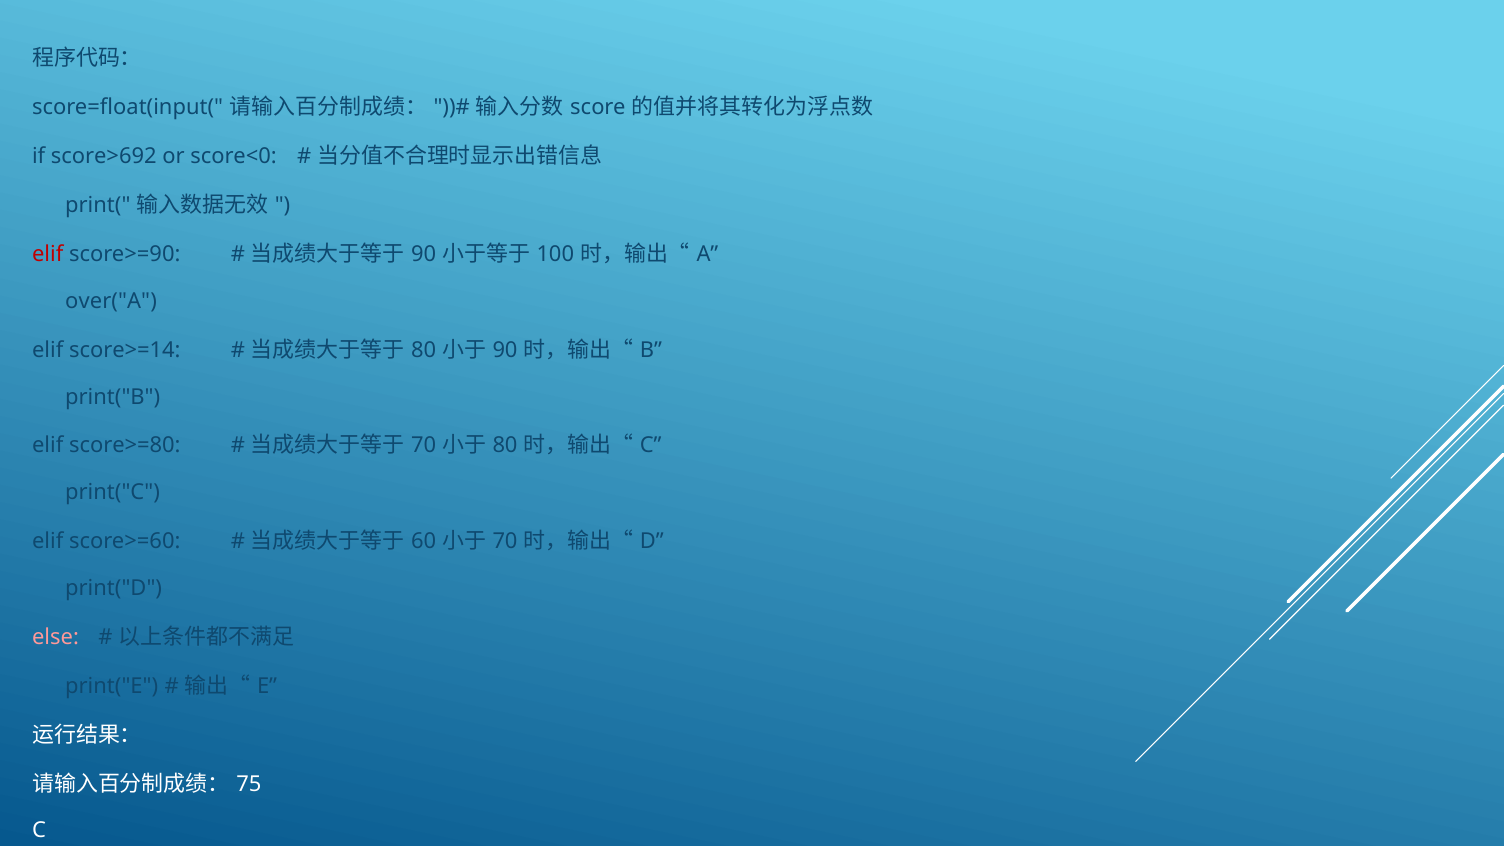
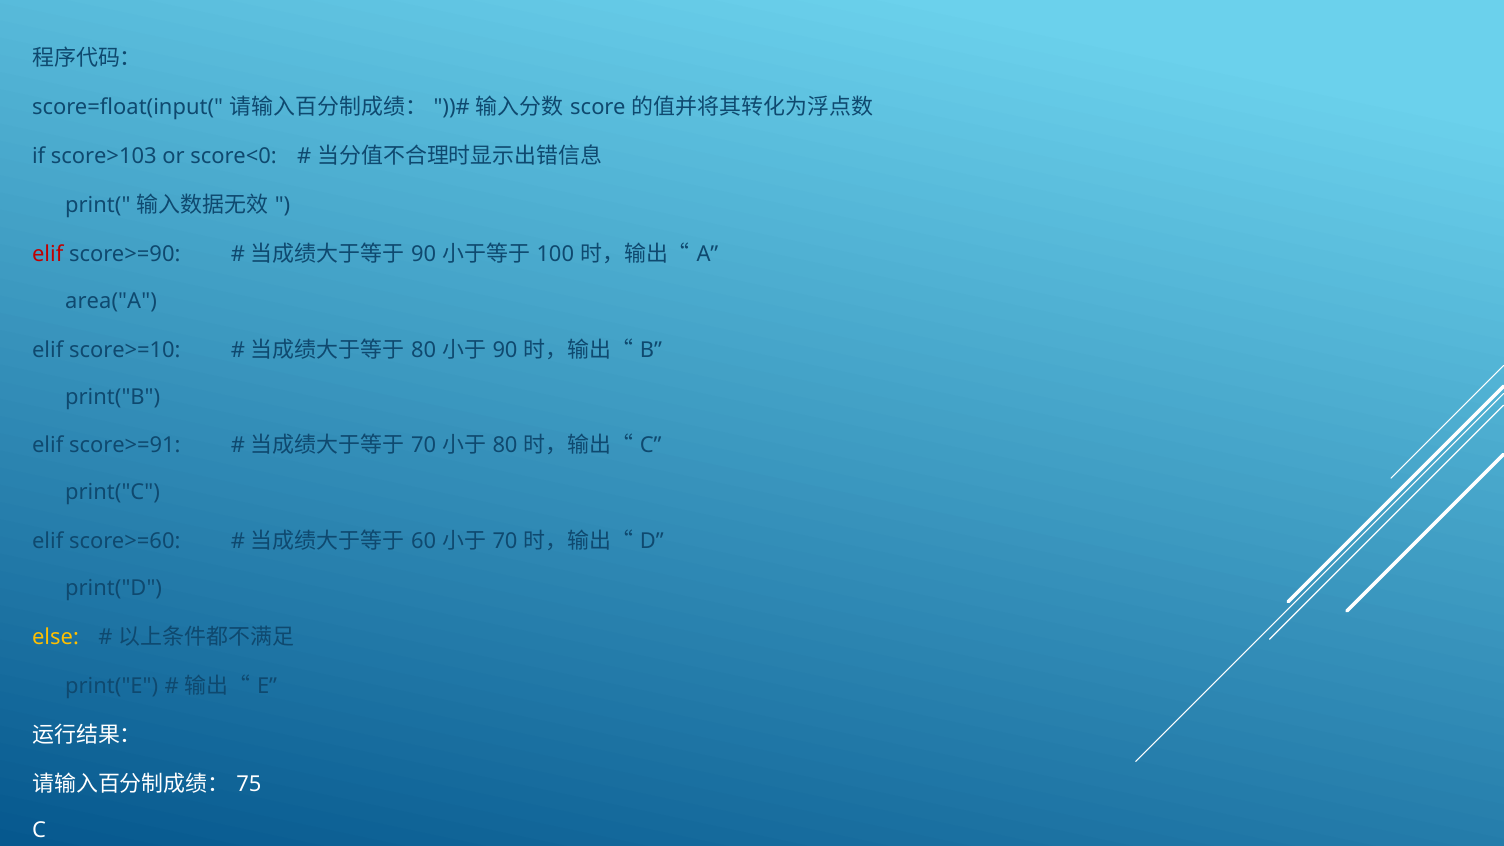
score>692: score>692 -> score>103 (104, 156)
over("A: over("A -> area("A (111, 301)
score>=14: score>=14 -> score>=10 (125, 350)
score>=80: score>=80 -> score>=91 (125, 446)
else colour: pink -> yellow (56, 637)
